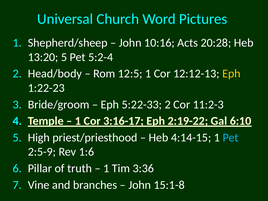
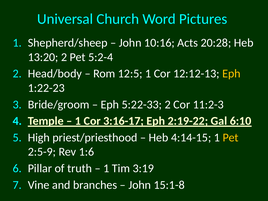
13:20 5: 5 -> 2 (64, 57)
Pet colour: light blue -> yellow (231, 138)
3:36: 3:36 -> 3:19 (143, 168)
